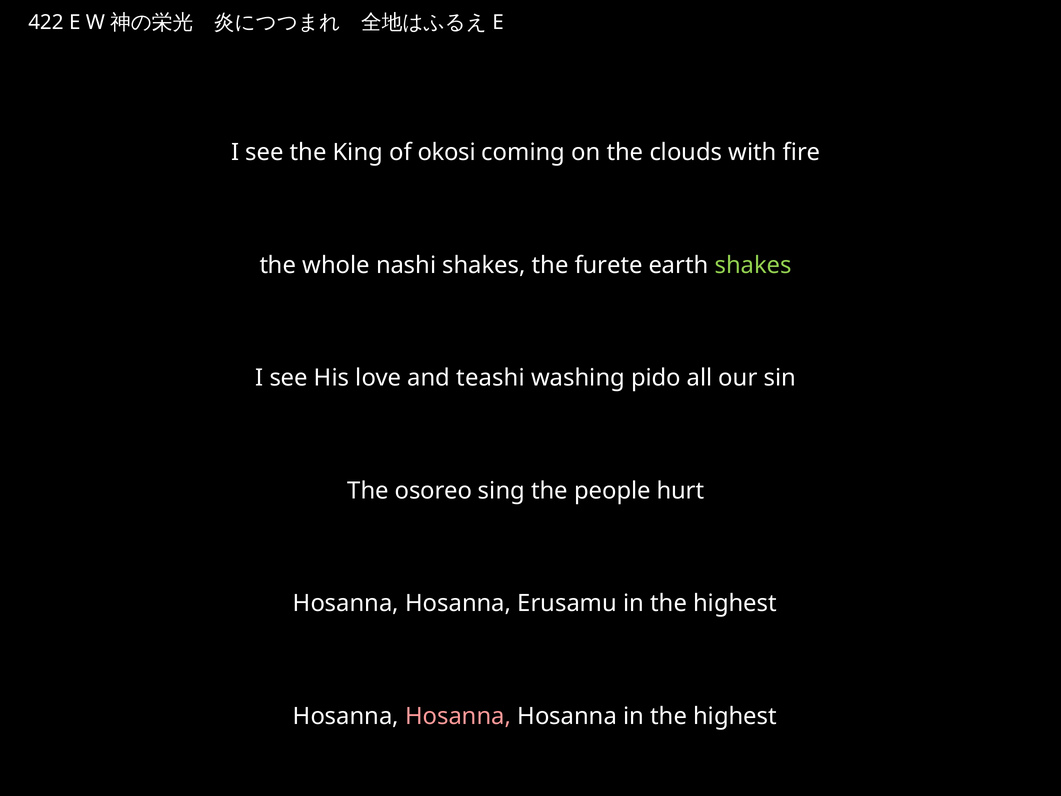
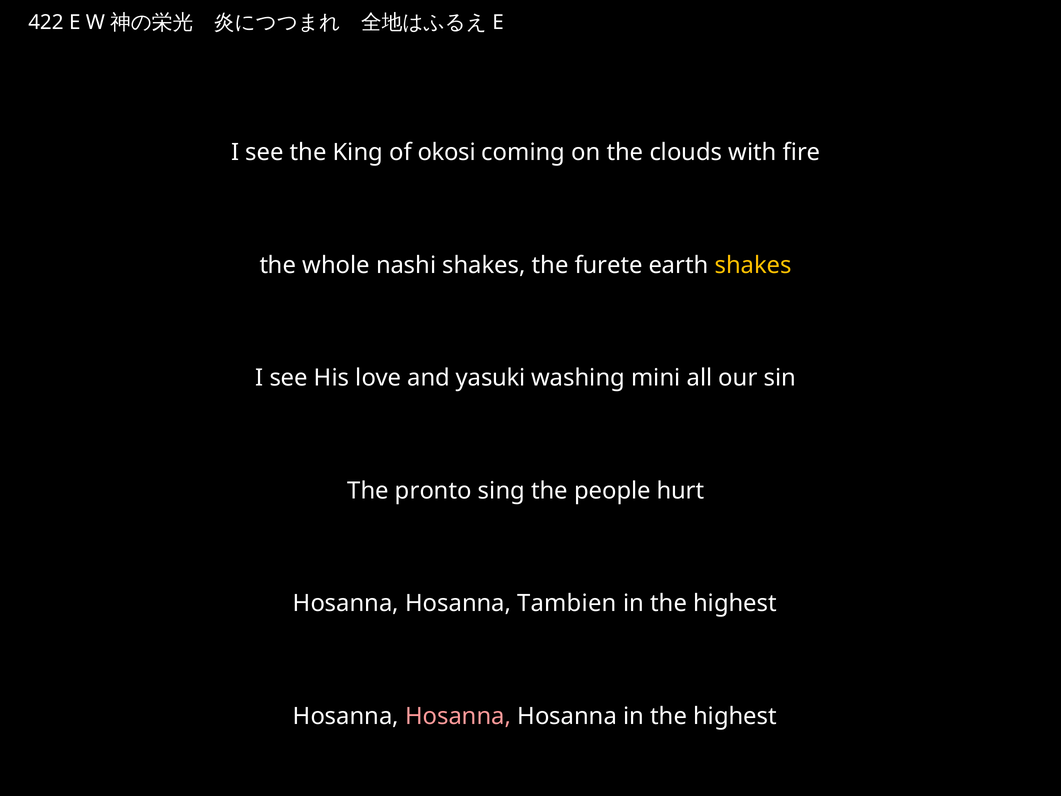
shakes colour: light green -> yellow (753, 265)
teashi: teashi -> yasuki (491, 378)
pido: pido -> mini (656, 378)
osoreo: osoreo -> pronto (433, 491)
Erusamu: Erusamu -> Tambien (567, 603)
